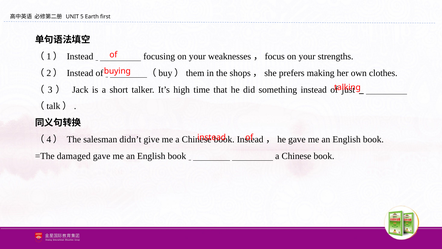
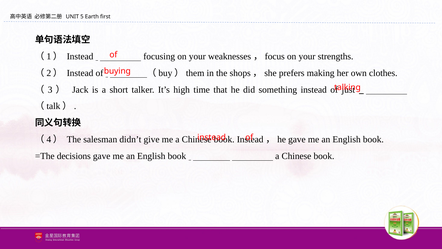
damaged: damaged -> decisions (74, 156)
